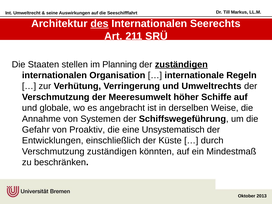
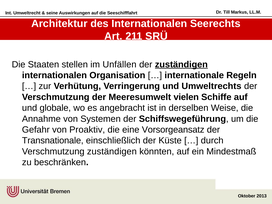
des underline: present -> none (100, 24)
Planning: Planning -> Unfällen (120, 64)
höher: höher -> vielen (186, 97)
Unsystematisch: Unsystematisch -> Vorsorgeansatz (173, 130)
Entwicklungen: Entwicklungen -> Transnationale (53, 141)
